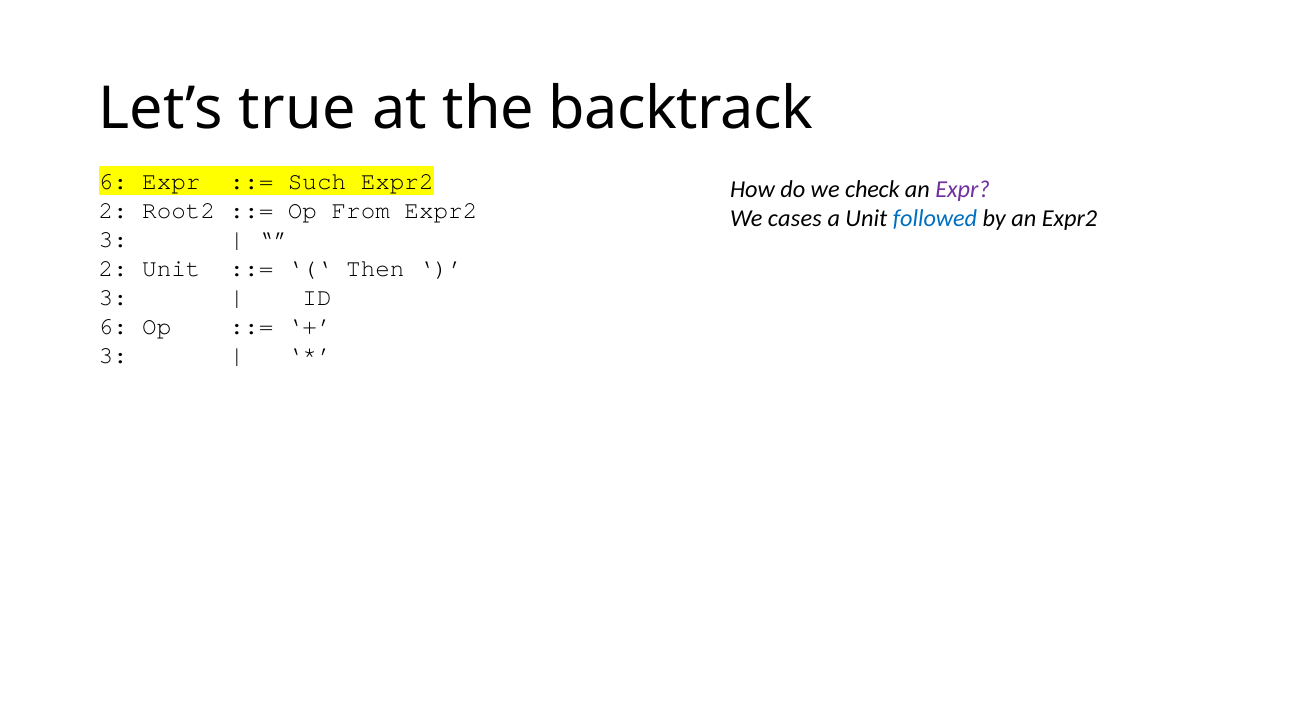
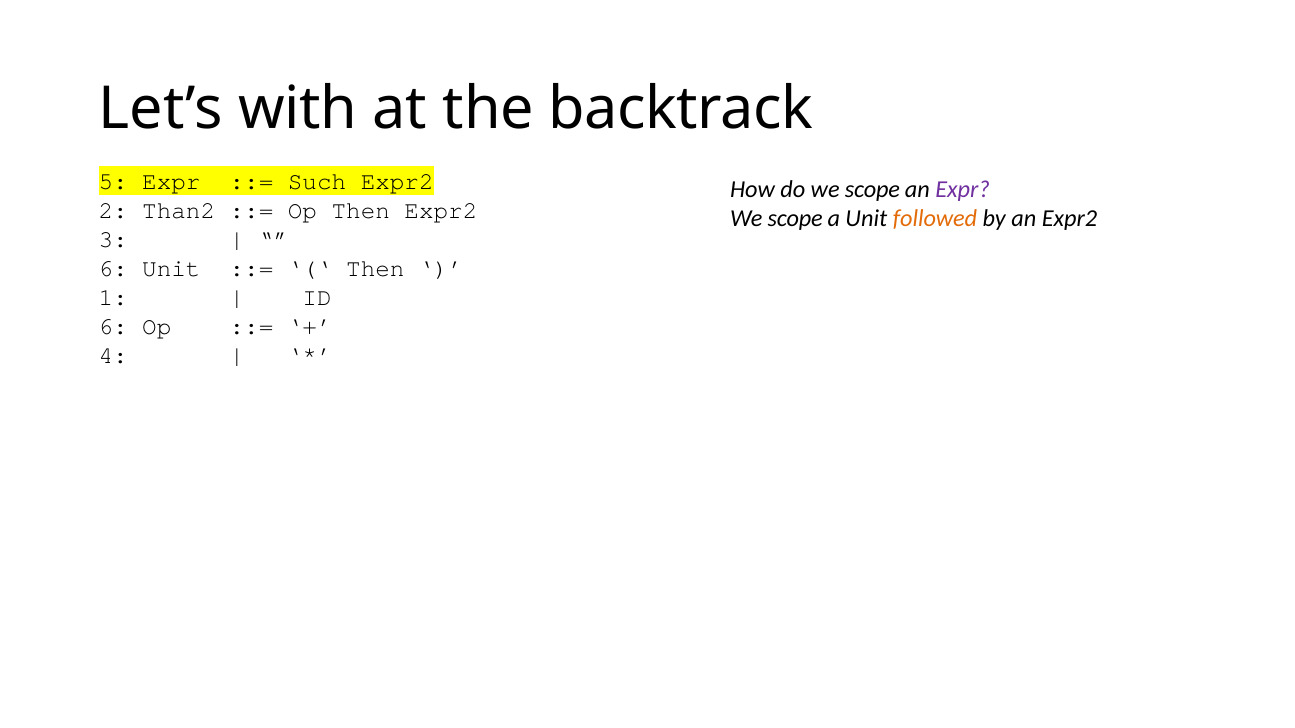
true: true -> with (298, 109)
6: 6 -> 5 (113, 181)
do we check: check -> scope (872, 189)
Root2: Root2 -> Than2 (179, 210)
Op From: From -> Then (361, 210)
cases: cases -> scope (795, 219)
followed colour: blue -> orange (935, 219)
2: 2 -> 6 (113, 269)
3: 3 -> 1 (113, 298)
3: 3 -> 4 (113, 356)
